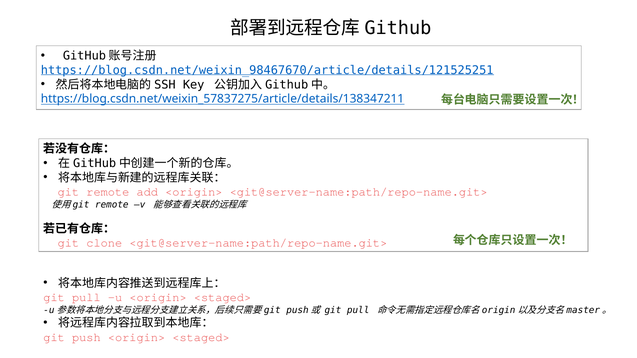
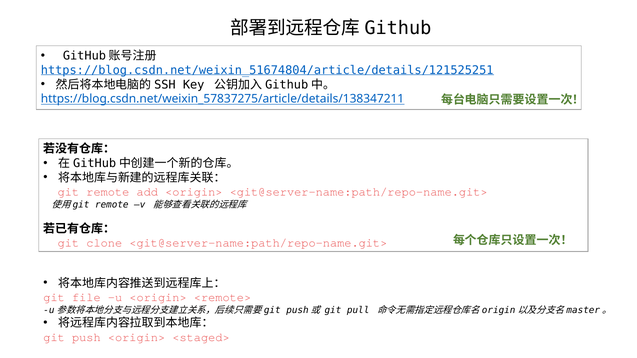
https://blog.csdn.net/weixin_98467670/article/details/121525251: https://blog.csdn.net/weixin_98467670/article/details/121525251 -> https://blog.csdn.net/weixin_51674804/article/details/121525251 (267, 70)
pull: pull -> file (86, 298)
u <origin> <staged>: <staged> -> <remote> (223, 298)
